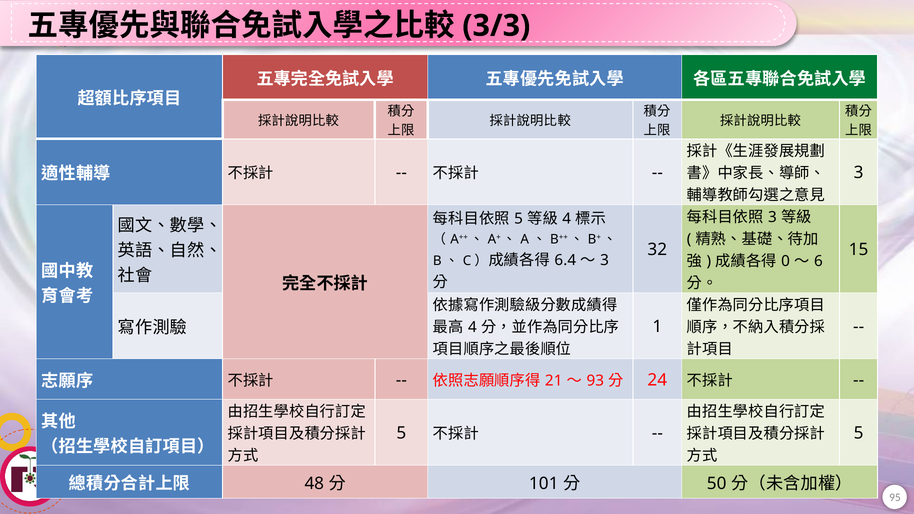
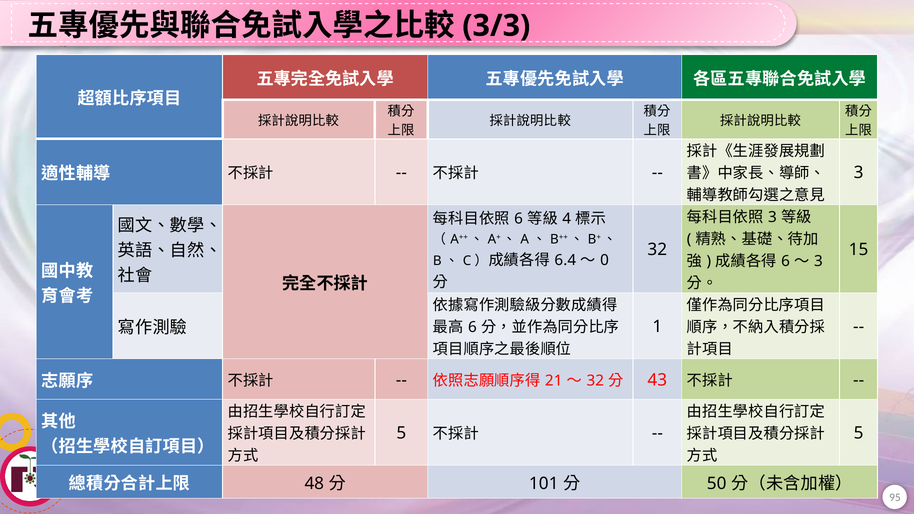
5: 5 -> 6 (519, 219)
0: 0 -> 6 (786, 261)
6: 6 -> 3 (818, 261)
3: 3 -> 0 (605, 260)
4: 4 -> 6 (472, 327)
93: 93 -> 32 (595, 381)
24: 24 -> 43 (657, 380)
